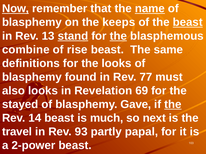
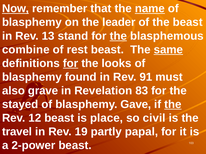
keeps: keeps -> leader (119, 22)
beast underline: present -> none (188, 22)
stand underline: present -> none (73, 36)
rise: rise -> rest (77, 50)
same underline: none -> present (168, 50)
for underline: none -> present (71, 63)
77: 77 -> 91 (146, 77)
also looks: looks -> grave (43, 91)
69: 69 -> 83 (142, 91)
14: 14 -> 12 (35, 118)
much: much -> place (107, 118)
next: next -> civil (154, 118)
93: 93 -> 19 (81, 132)
